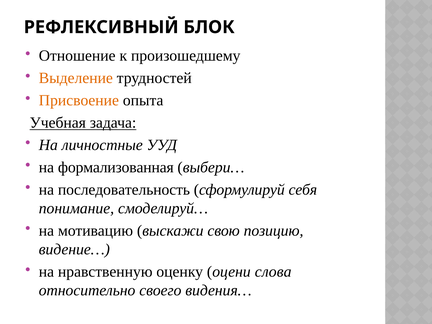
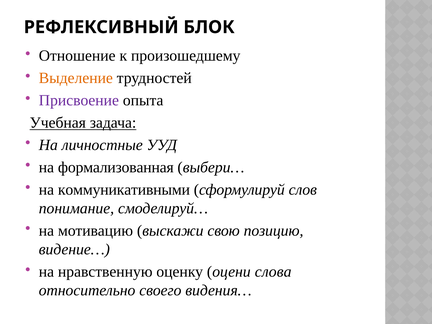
Присвоение colour: orange -> purple (79, 100)
последовательность: последовательность -> коммуникативными (124, 190)
себя: себя -> слов (303, 190)
